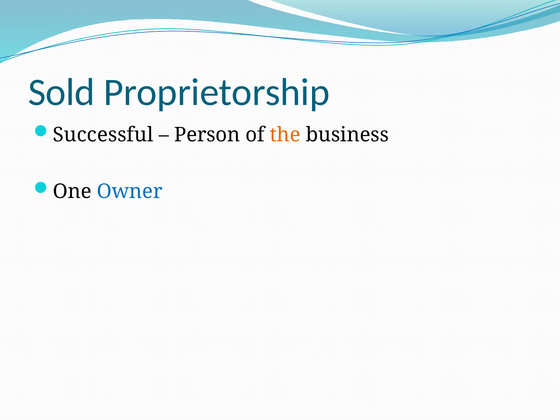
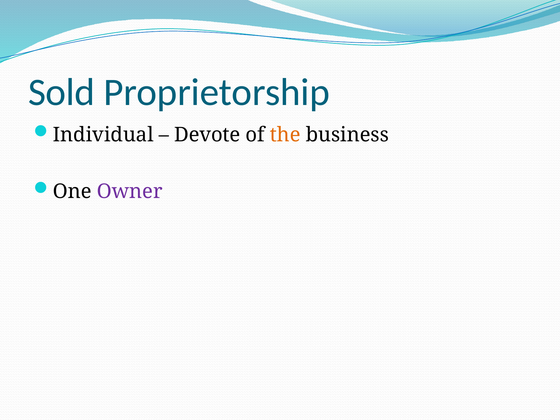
Successful: Successful -> Individual (103, 135)
Person: Person -> Devote (207, 135)
Owner colour: blue -> purple (130, 191)
